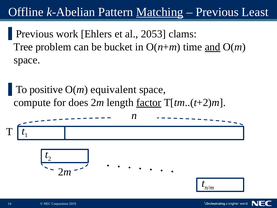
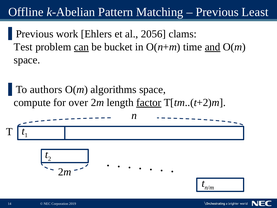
Matching underline: present -> none (160, 12)
2053: 2053 -> 2056 (153, 34)
Tree: Tree -> Test (23, 47)
can underline: none -> present (81, 47)
positive: positive -> authors (46, 90)
equivalent: equivalent -> algorithms (114, 90)
does: does -> over (78, 102)
